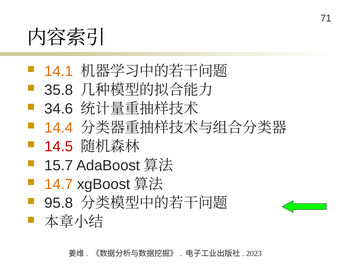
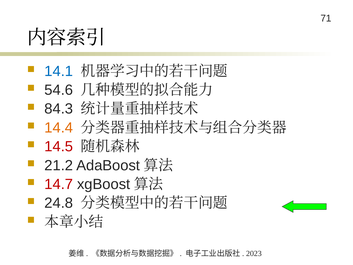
14.1 colour: orange -> blue (59, 71)
35.8: 35.8 -> 54.6 (59, 90)
34.6: 34.6 -> 84.3 (59, 109)
15.7: 15.7 -> 21.2 (59, 165)
14.7 colour: orange -> red (59, 184)
95.8: 95.8 -> 24.8 (59, 203)
